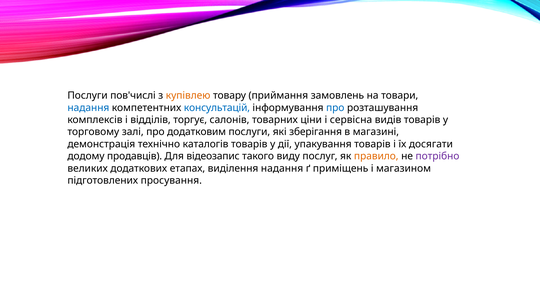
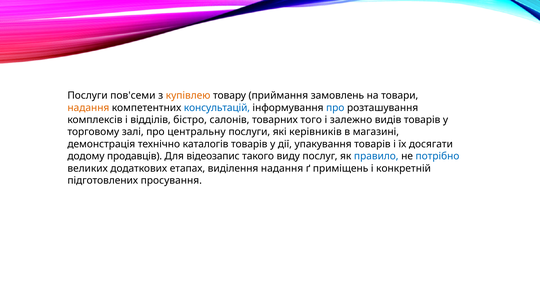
пов'числі: пов'числі -> пов'семи (133, 95)
надання colour: blue -> orange (88, 108)
торгує: торгує -> бістро (190, 120)
ціни: ціни -> того (311, 120)
сервісна: сервісна -> залежно (351, 120)
додатковим: додатковим -> центральну (196, 132)
зберігання: зберігання -> керівників (315, 132)
правило colour: orange -> blue (376, 156)
потрібно colour: purple -> blue (437, 156)
магазином: магазином -> конкретній (404, 168)
